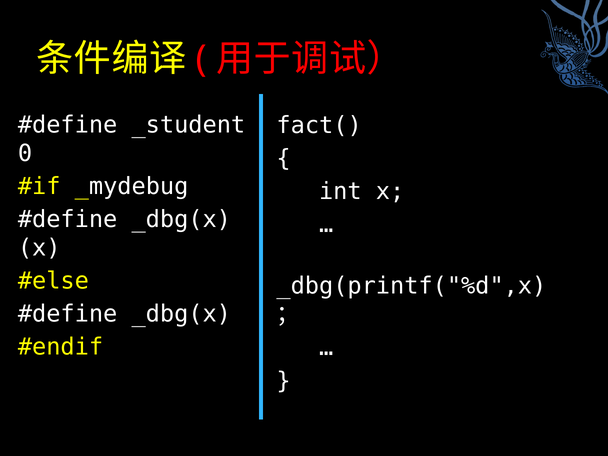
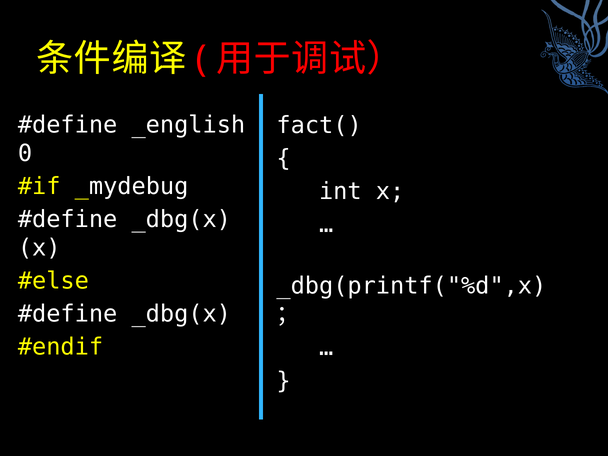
_student: _student -> _english (188, 125)
